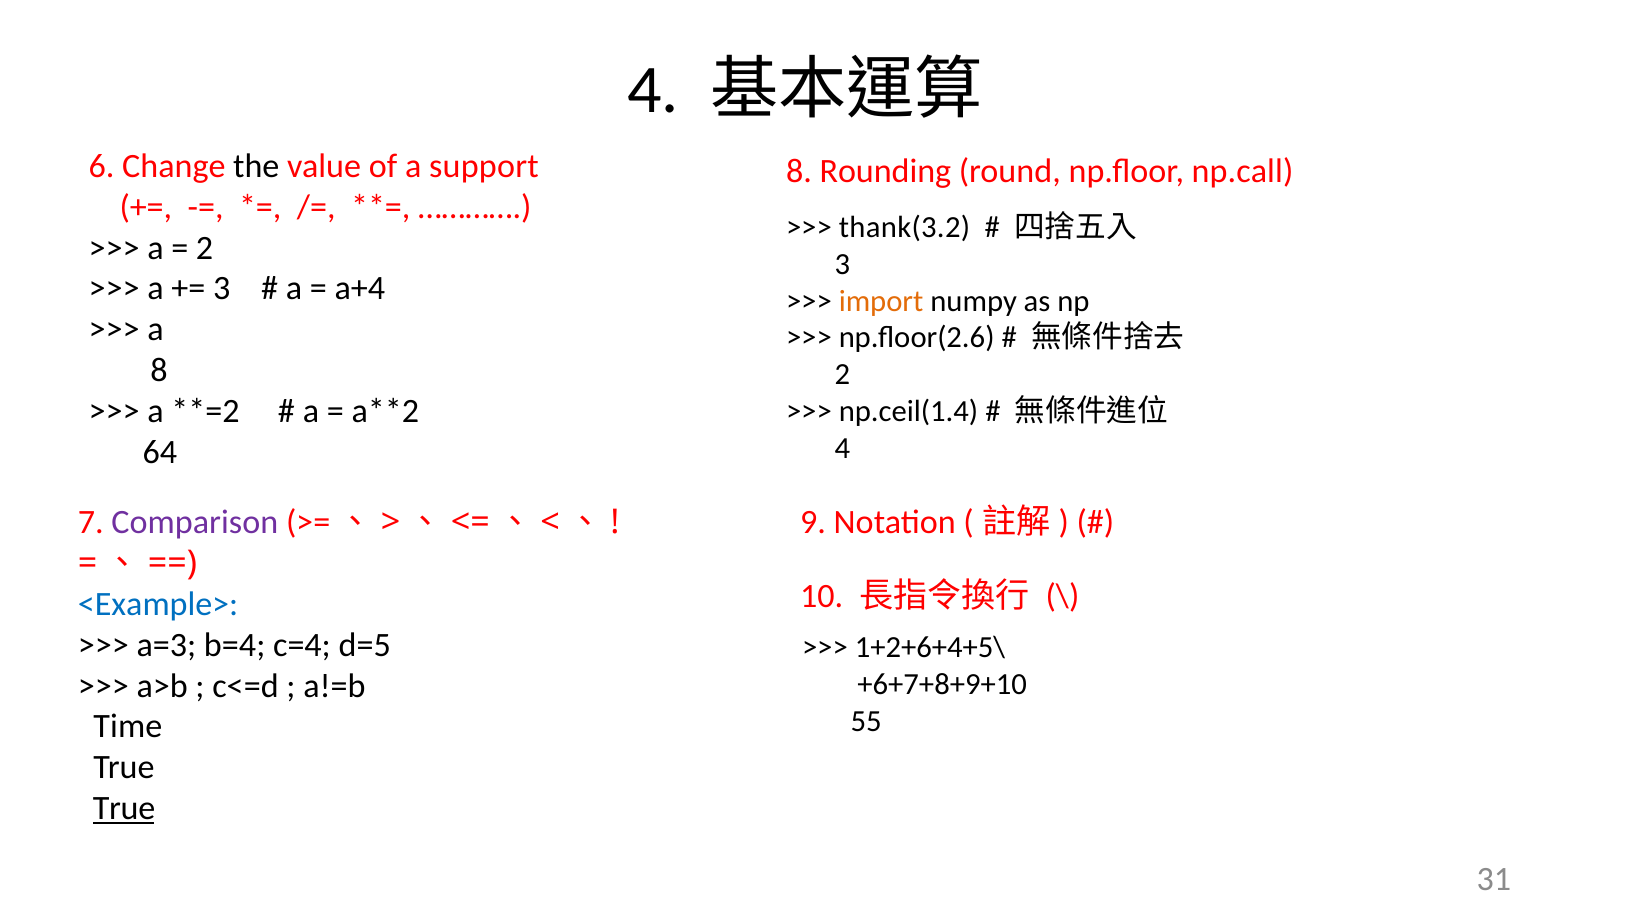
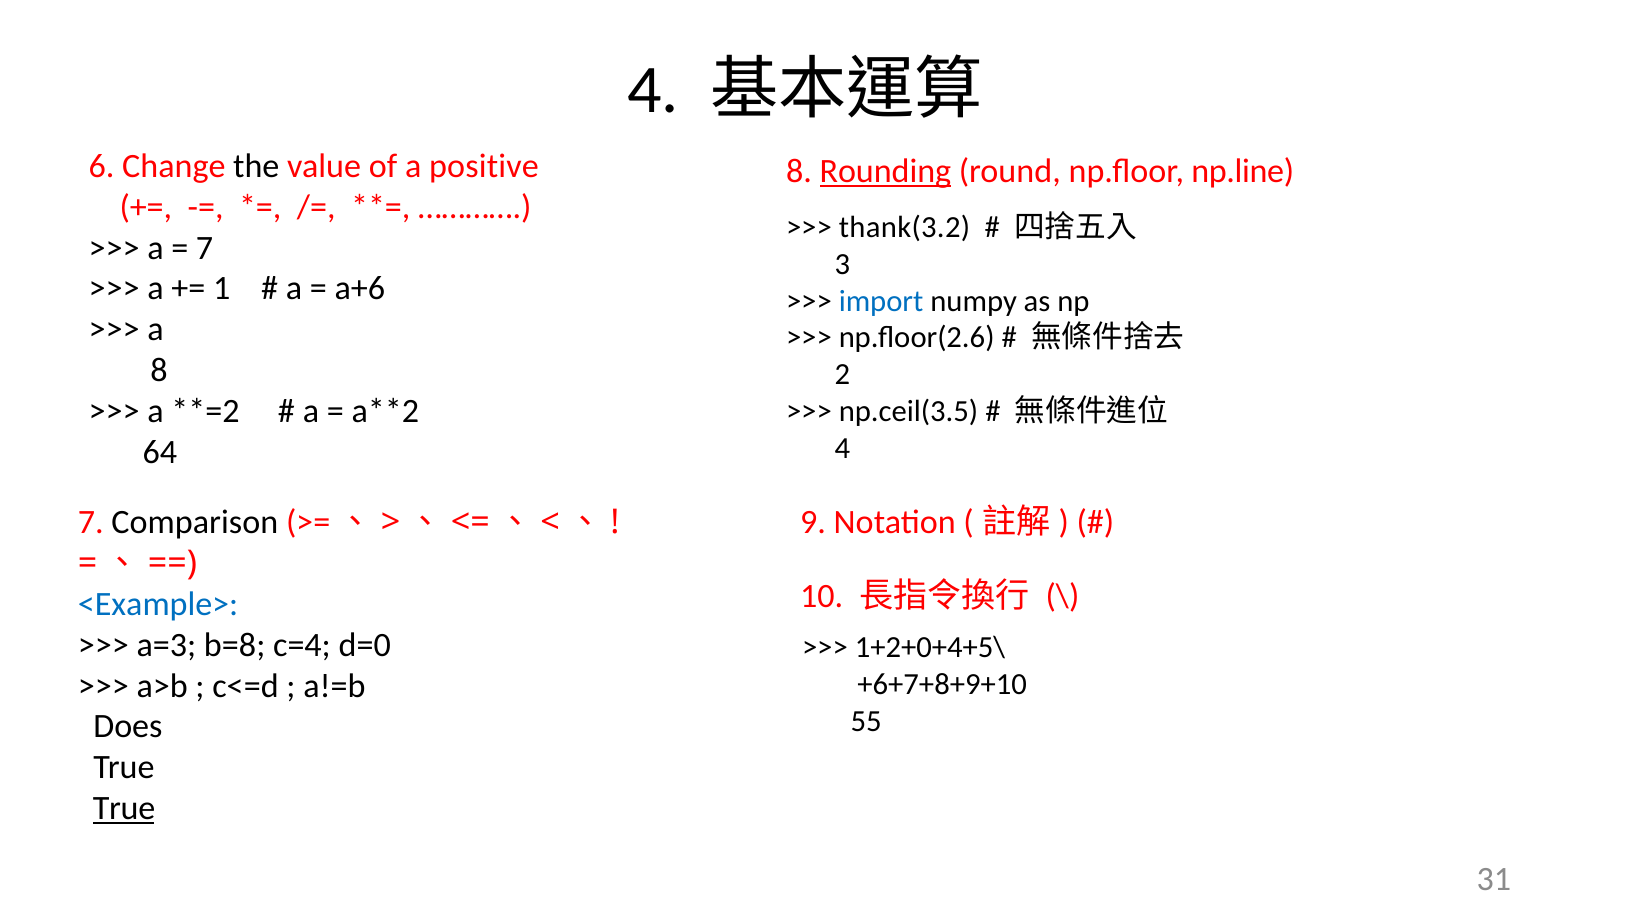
support: support -> positive (484, 166)
Rounding underline: none -> present (885, 171)
np.call: np.call -> np.line (1243, 171)
2: 2 -> 7 (205, 248)
3: 3 -> 1 (222, 289)
a+4: a+4 -> a+6 (360, 289)
import colour: orange -> blue (881, 301)
np.ceil(1.4: np.ceil(1.4 -> np.ceil(3.5 (909, 412)
Comparison colour: purple -> black (195, 522)
b=4: b=4 -> b=8 (235, 645)
d=5: d=5 -> d=0 (365, 645)
1+2+6+4+5\: 1+2+6+4+5\ -> 1+2+0+4+5\ (930, 648)
Time: Time -> Does (128, 727)
